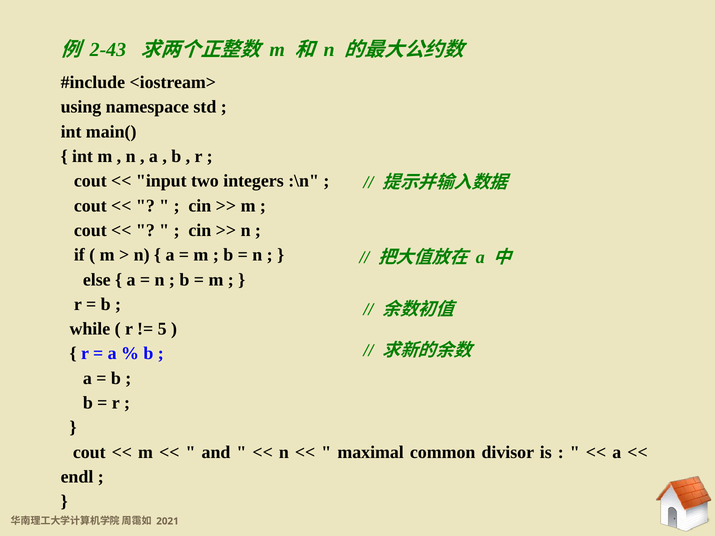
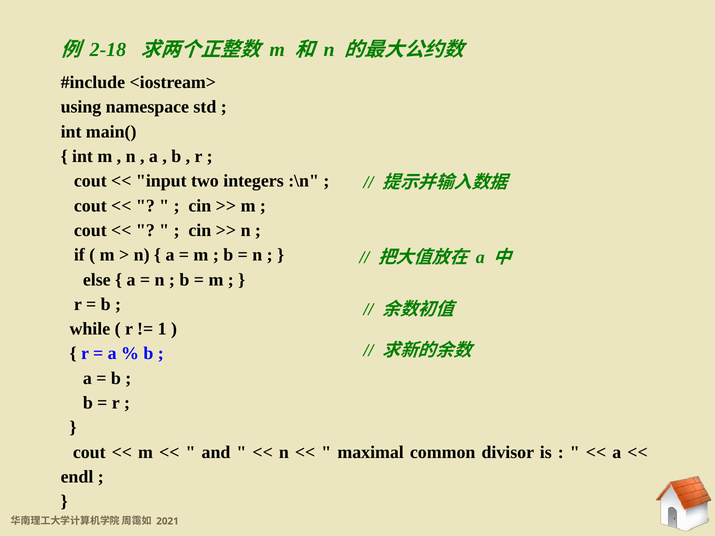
2-43: 2-43 -> 2-18 (108, 50)
5: 5 -> 1 (162, 329)
